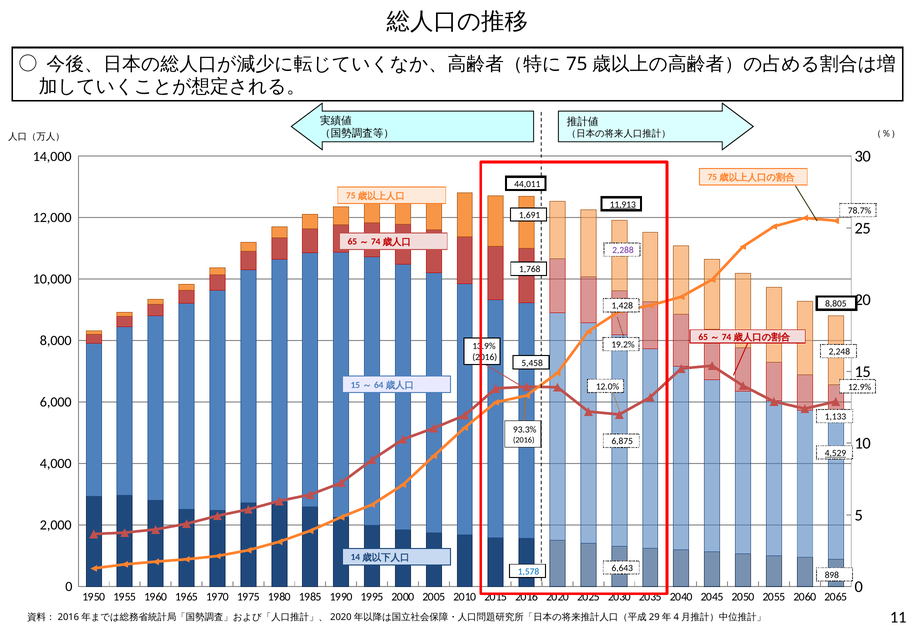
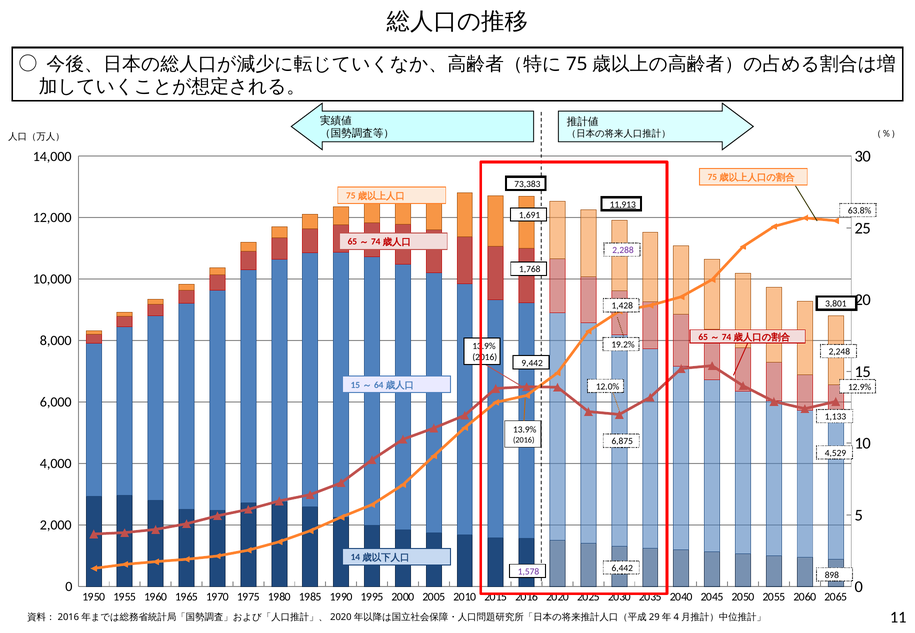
44,011: 44,011 -> 73,383 (527, 184)
78.7%: 78.7% -> 63.8% (860, 211)
8,805: 8,805 -> 3,801 (836, 304)
5,458: 5,458 -> 9,442 (532, 363)
93.3%: 93.3% -> 13.9% (525, 430)
4,529 underline: present -> none (835, 453)
6,643: 6,643 -> 6,442 (622, 569)
1,578 colour: blue -> purple (528, 572)
